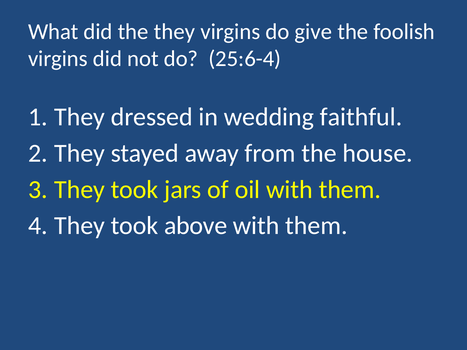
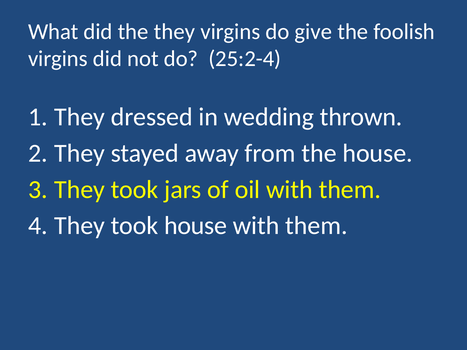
25:6-4: 25:6-4 -> 25:2-4 (245, 59)
faithful: faithful -> thrown (361, 117)
took above: above -> house (196, 226)
